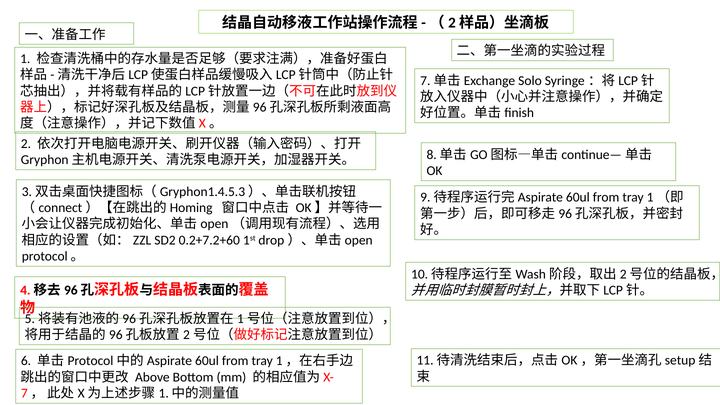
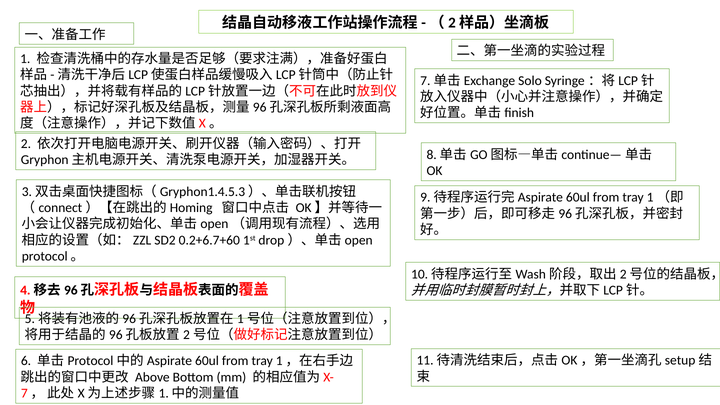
0.2+7.2+60: 0.2+7.2+60 -> 0.2+6.7+60 (209, 240)
